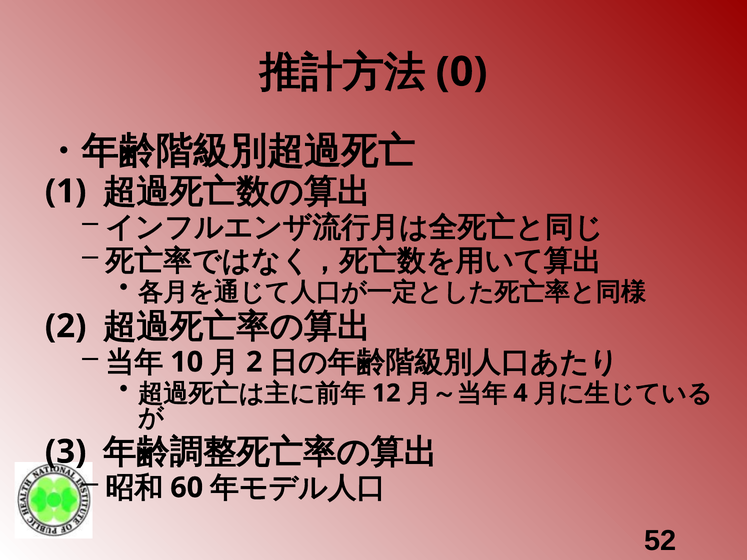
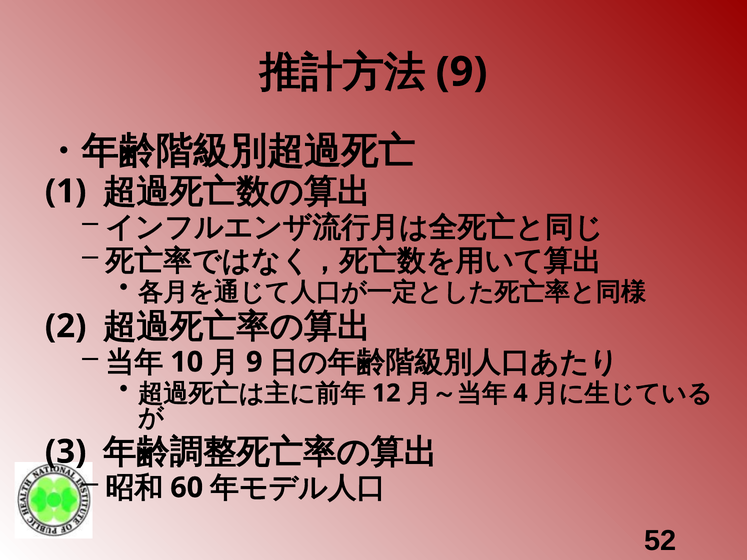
0: 0 -> 9 (462, 72)
2: 2 -> 9 (254, 362)
